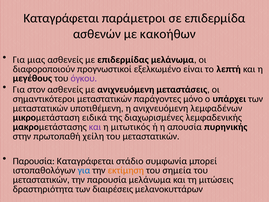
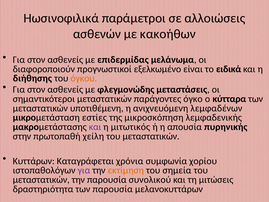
Καταγράφεται: Καταγράφεται -> Ηωσινοφιλικά (61, 18)
επιδερμίδα: επιδερμίδα -> αλλοιώσεις (215, 18)
μιας: μιας -> στον (36, 60)
λεπτή: λεπτή -> ειδικά (229, 69)
μεγέθους: μεγέθους -> διήθησης (32, 78)
όγκου colour: purple -> orange (84, 78)
με ανιχνευόμενη: ανιχνευόμενη -> φλεγμονώδης (126, 89)
μόνο: μόνο -> όγκο (193, 99)
υπάρχει: υπάρχει -> κύτταρα (229, 99)
ειδικά: ειδικά -> εστίες (94, 117)
διαχωρισμένες: διαχωρισμένες -> μικροσκόπηση (154, 117)
Παρουσία: Παρουσία -> Κυττάρων (34, 161)
στάδιο: στάδιο -> χρόνια (130, 161)
μπορεί: μπορεί -> χορίου (203, 161)
για colour: blue -> purple (84, 170)
παρουσία μελάνωμα: μελάνωμα -> συνολικού (150, 179)
των διαιρέσεις: διαιρέσεις -> παρουσία (113, 189)
